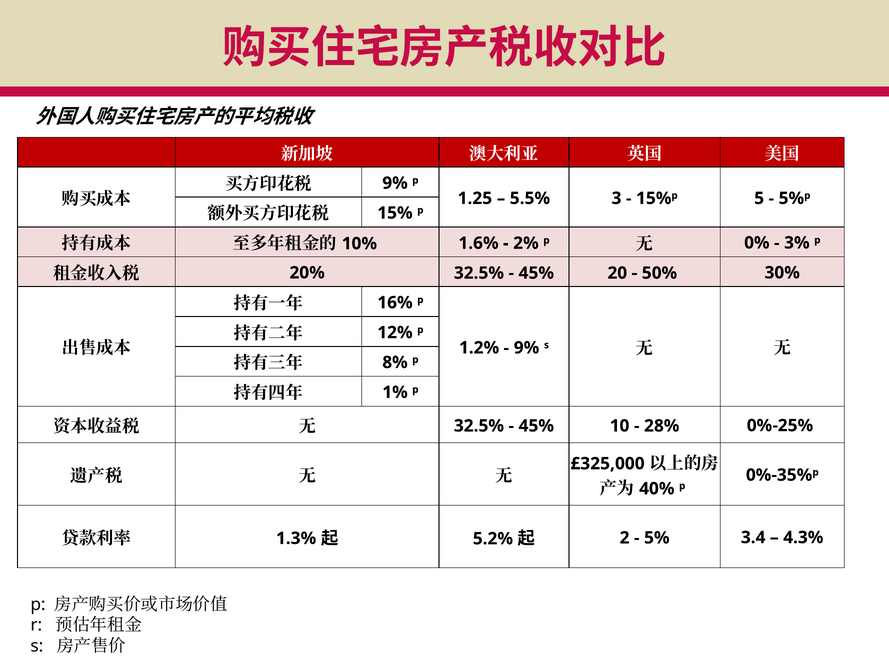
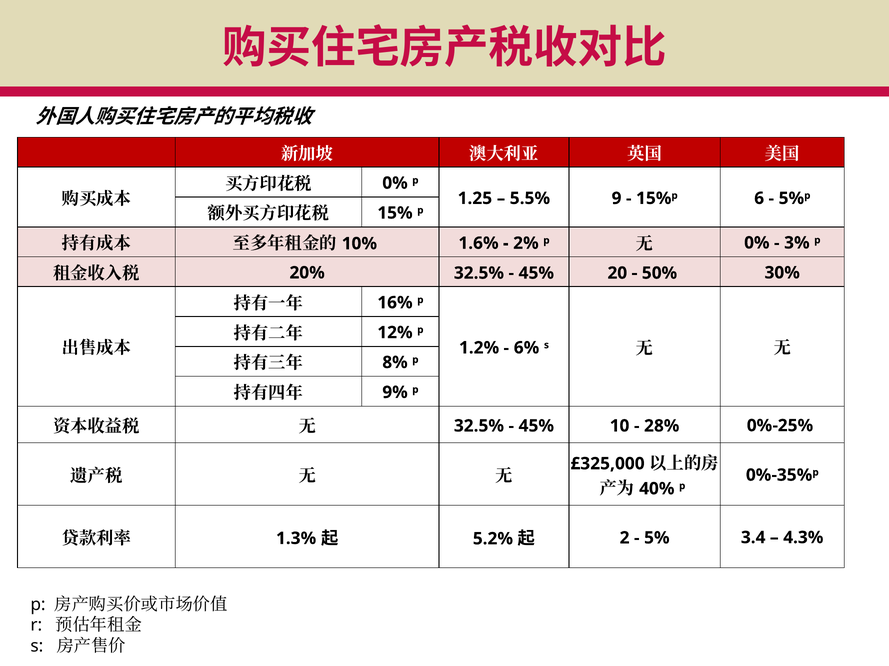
9%: 9% -> 0% (395, 183)
3: 3 -> 9 (617, 199)
5: 5 -> 6 (759, 199)
9%: 9% -> 6% (527, 348)
1%: 1% -> 9% (395, 393)
